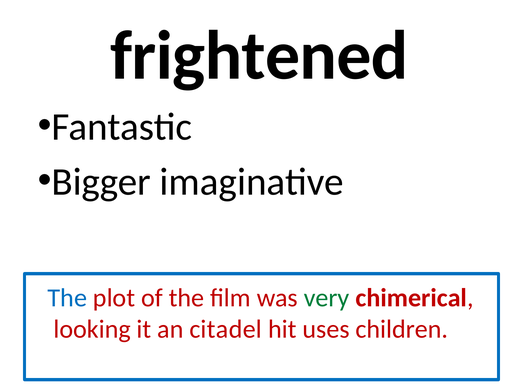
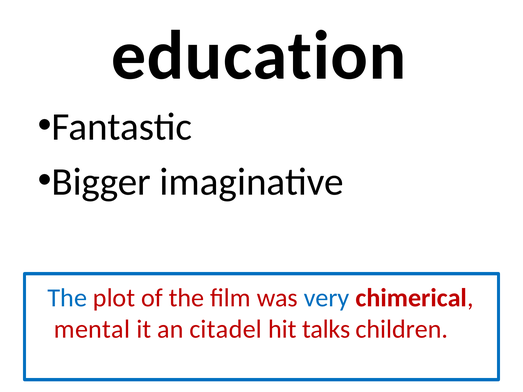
frightened: frightened -> education (259, 56)
very colour: green -> blue (327, 298)
looking: looking -> mental (92, 329)
uses: uses -> talks (326, 329)
